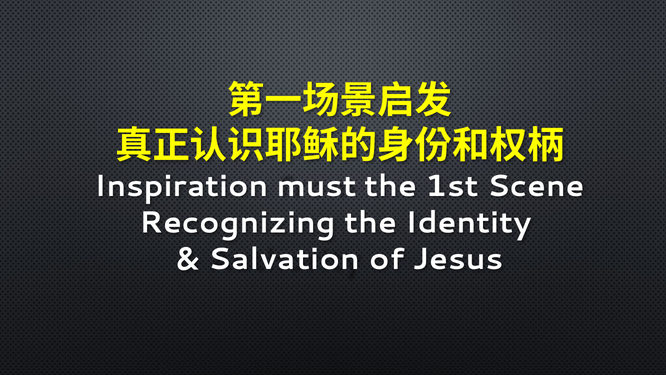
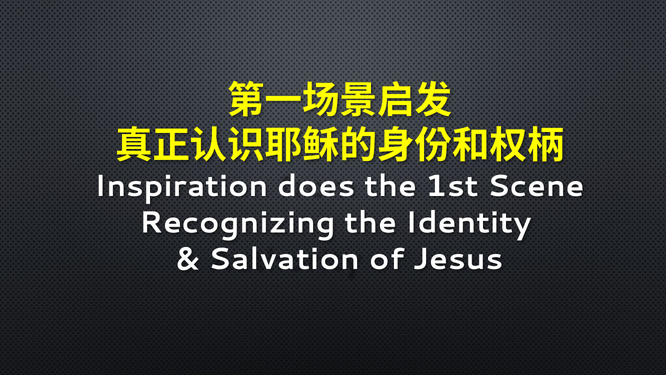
must: must -> does (316, 186)
